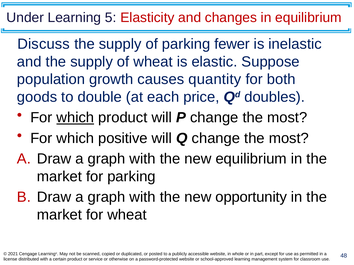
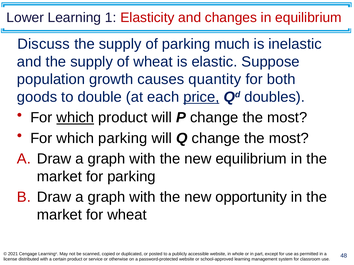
Under: Under -> Lower (25, 18)
5: 5 -> 1 (111, 18)
fewer: fewer -> much (232, 44)
price underline: none -> present (201, 97)
which positive: positive -> parking (123, 139)
